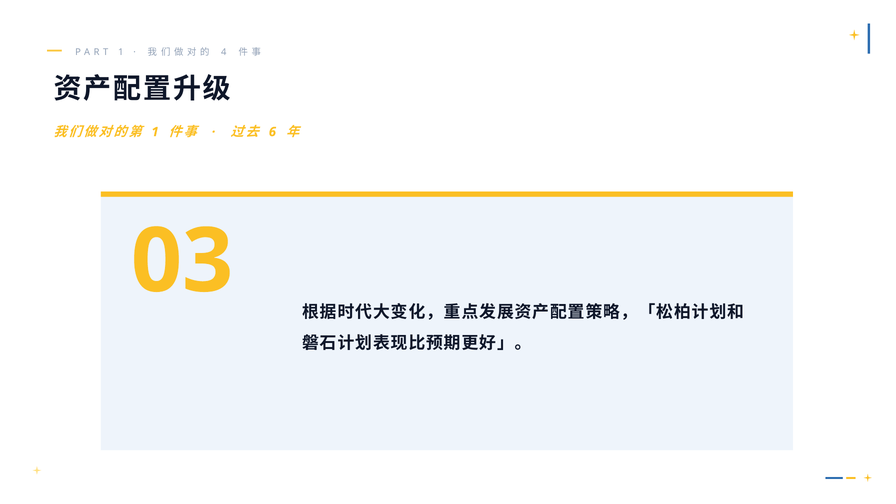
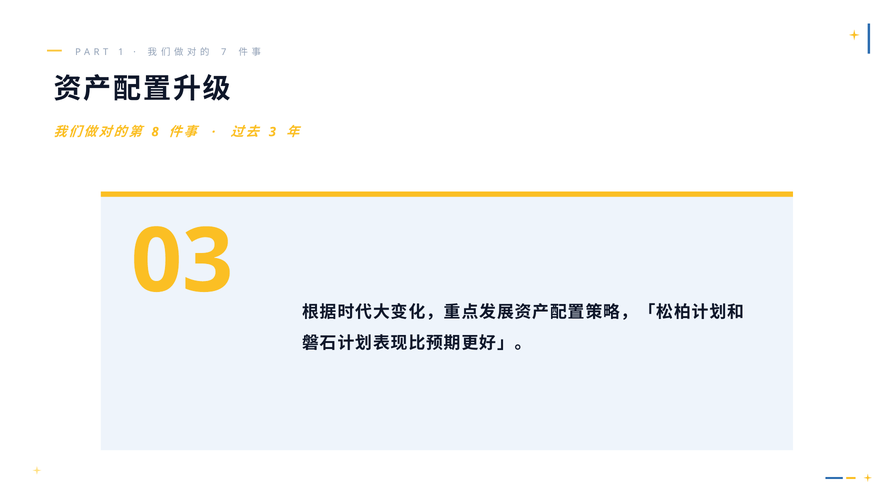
4: 4 -> 7 (224, 52)
1: 1 -> 8 (155, 132)
6: 6 -> 3 (272, 132)
